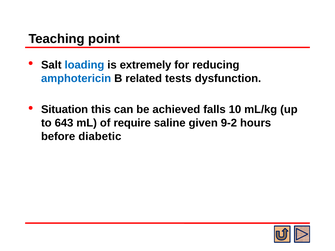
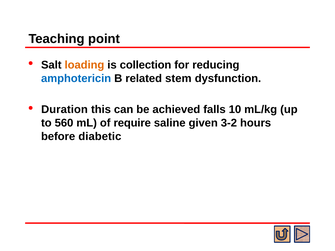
loading colour: blue -> orange (84, 65)
extremely: extremely -> collection (146, 65)
tests: tests -> stem (178, 78)
Situation: Situation -> Duration (64, 110)
643: 643 -> 560 (64, 123)
9-2: 9-2 -> 3-2 (229, 123)
